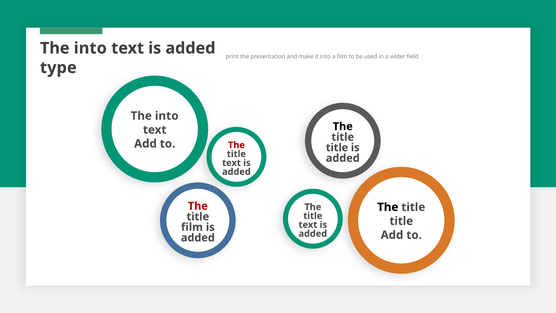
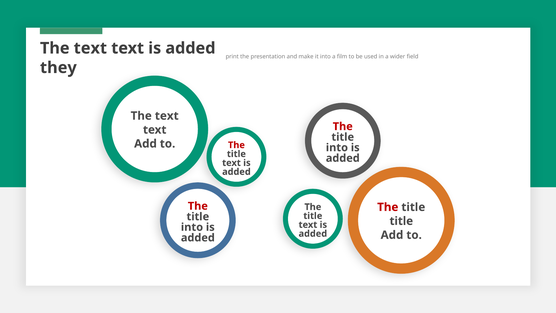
into: into -> text (90, 48)
type: type -> they (58, 68)
into: into -> text (167, 116)
The colour: black -> red (343, 126)
title: title -> into (337, 147)
The colour: black -> red (388, 207)
film: film -> into (192, 227)
